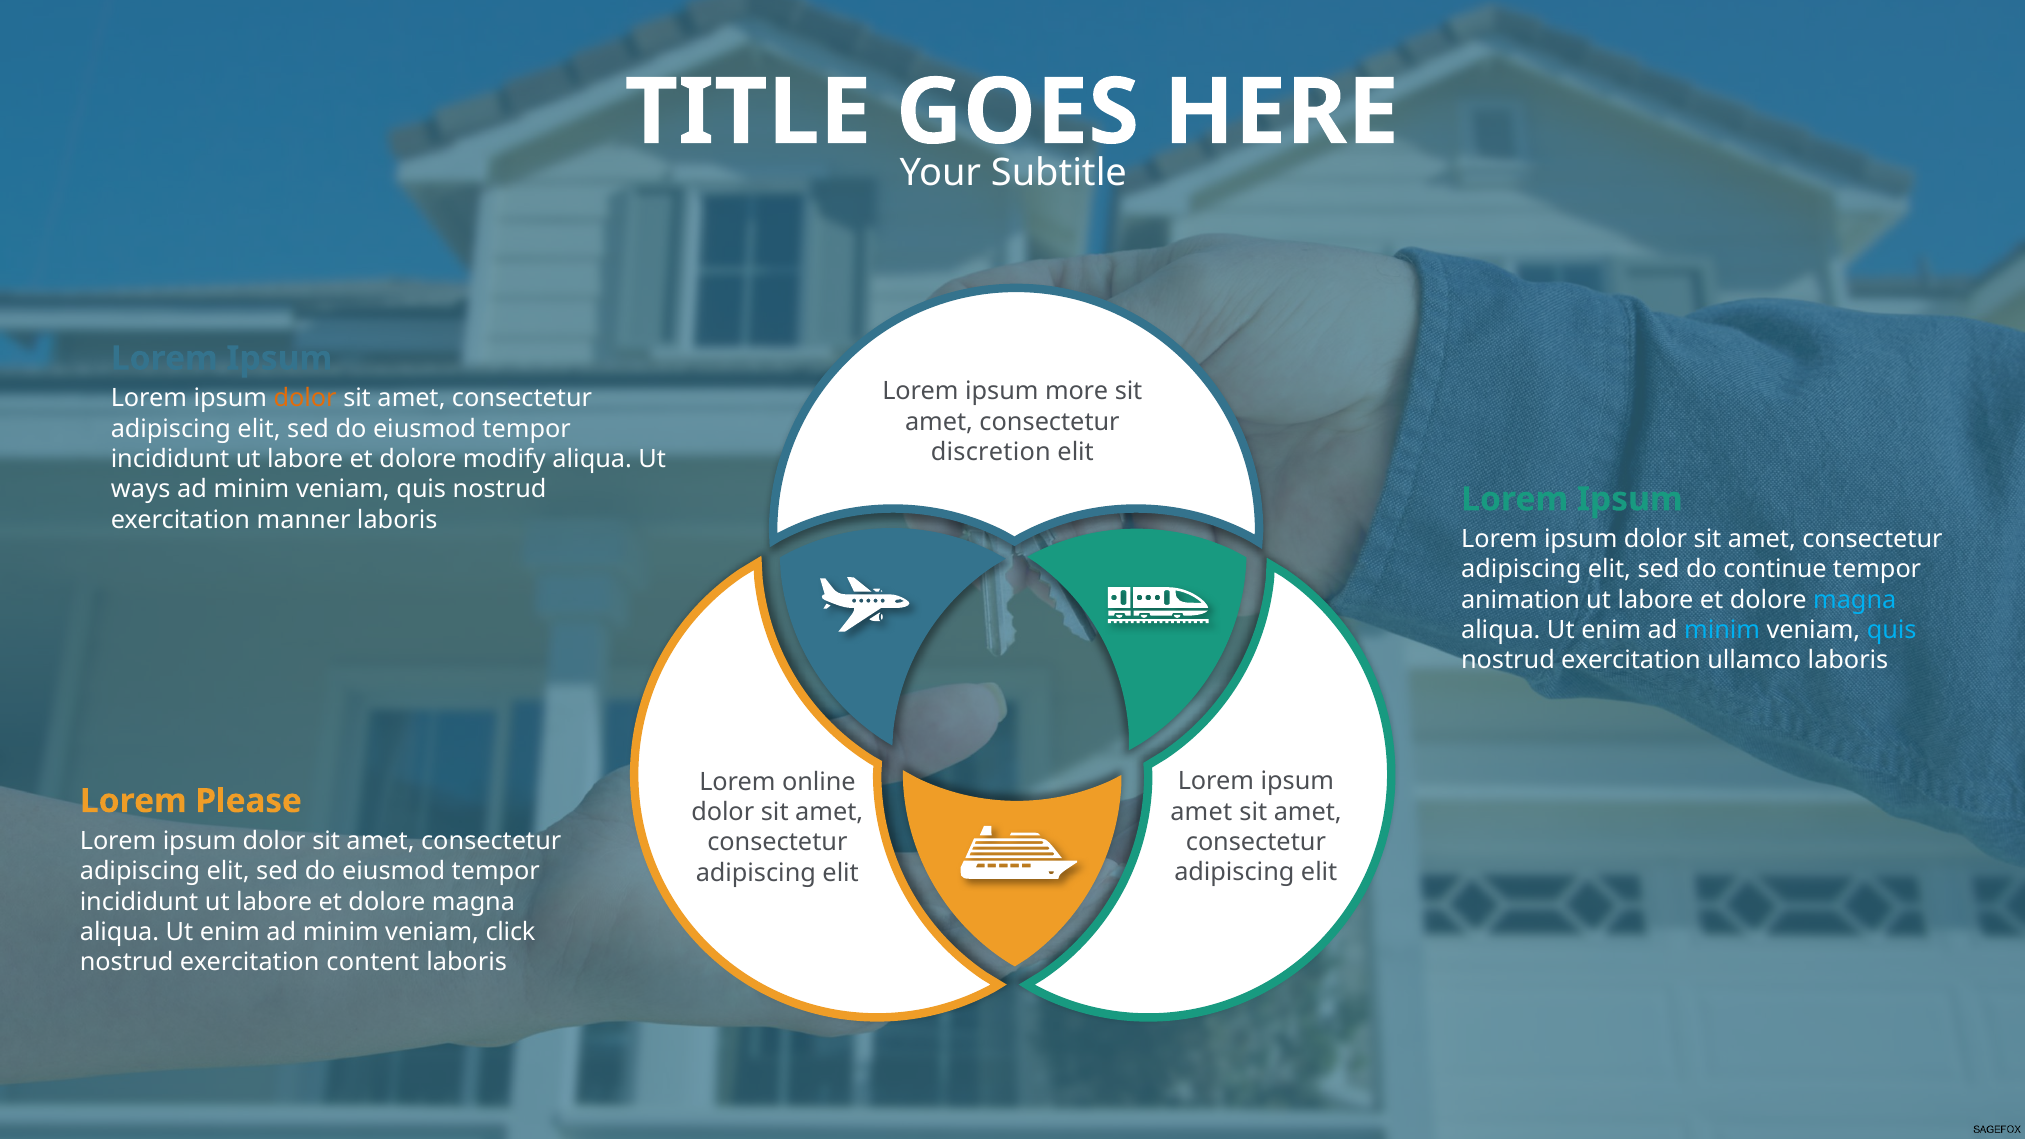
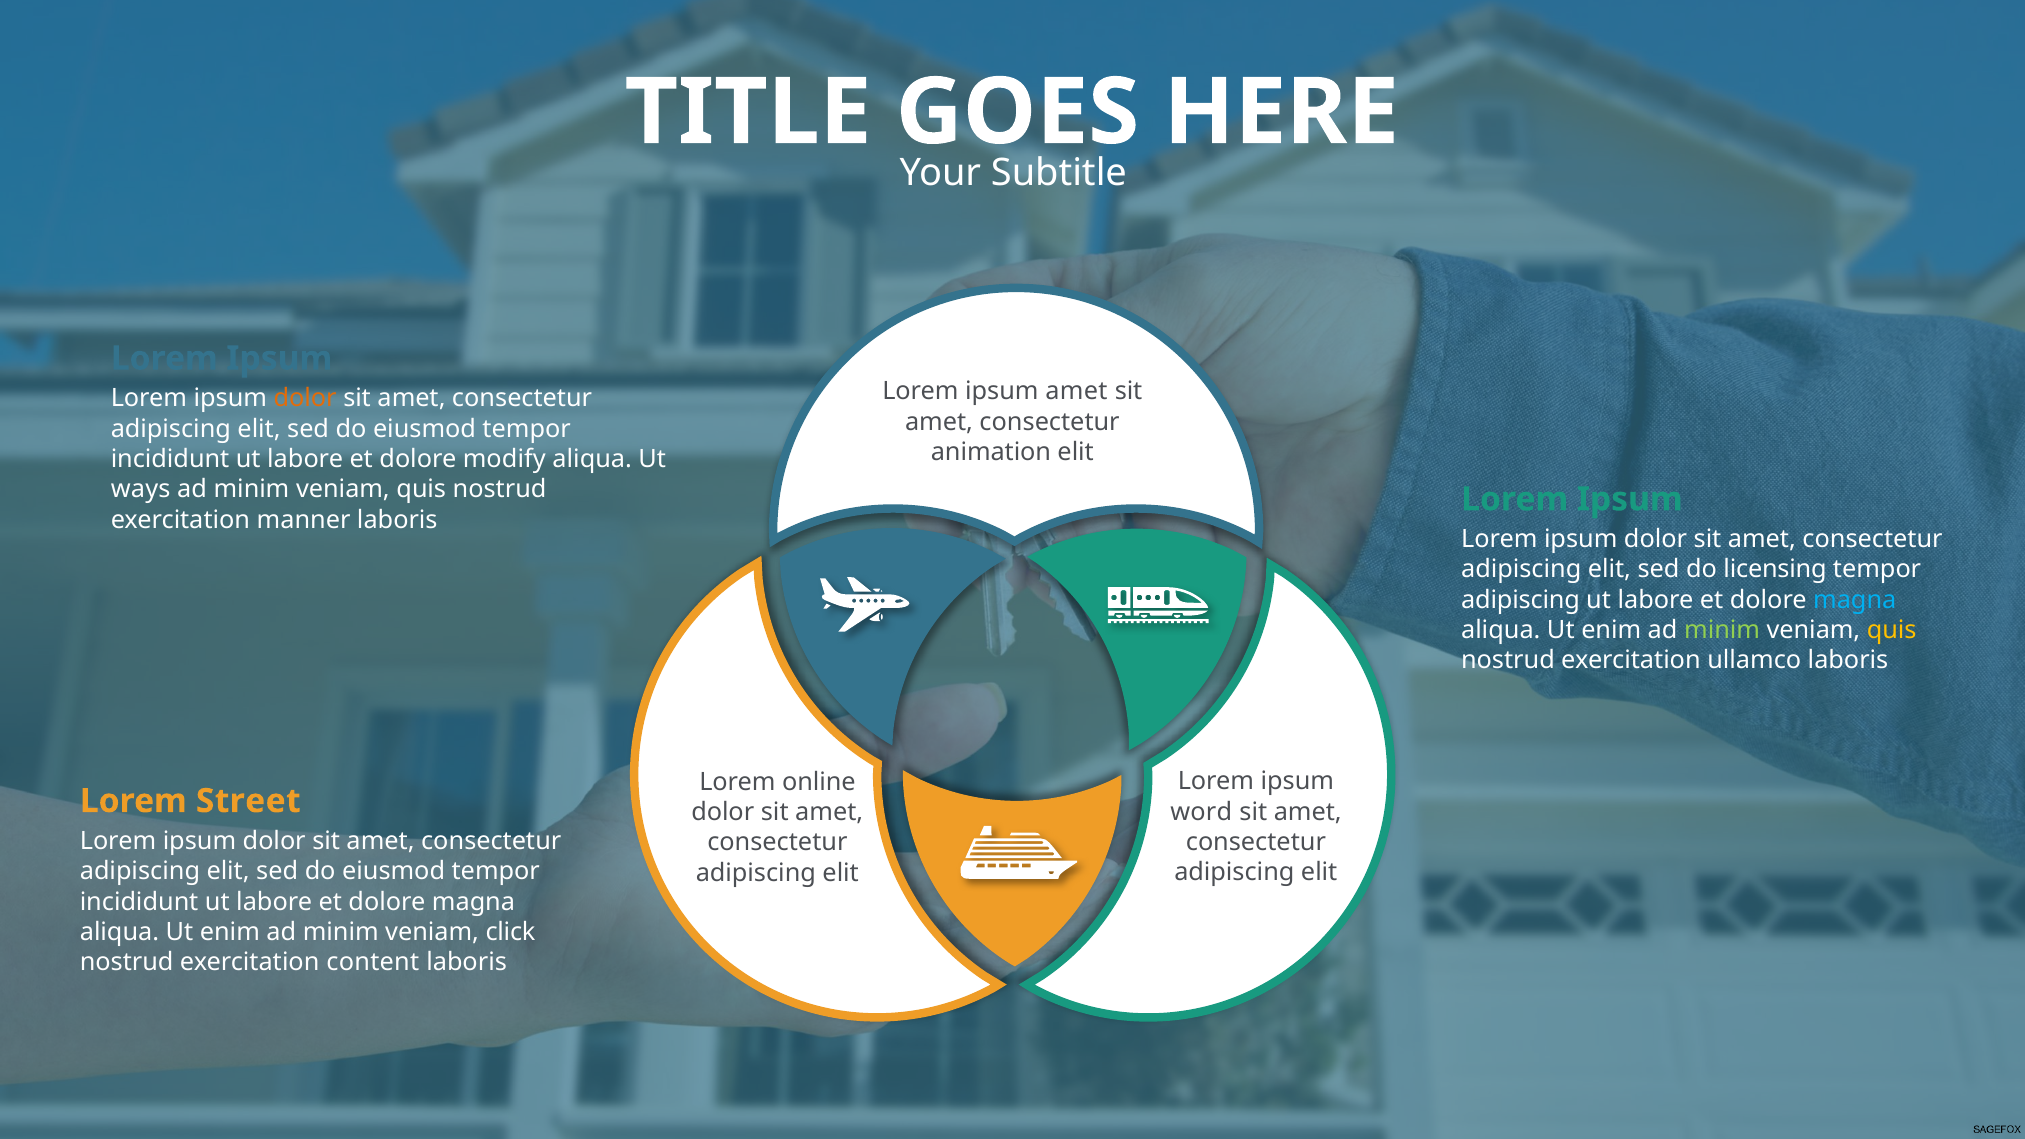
ipsum more: more -> amet (1076, 392)
discretion: discretion -> animation (991, 452)
continue: continue -> licensing (1775, 570)
animation: animation -> adipiscing (1521, 600)
minim colour: light blue -> light green (1722, 630)
quis colour: light blue -> yellow (1892, 630)
Please: Please -> Street (248, 801)
amet: amet -> word (1201, 812)
